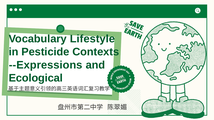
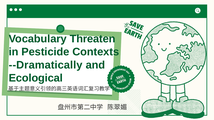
Lifestyle: Lifestyle -> Threaten (93, 39)
--Expressions: --Expressions -> --Dramatically (46, 65)
